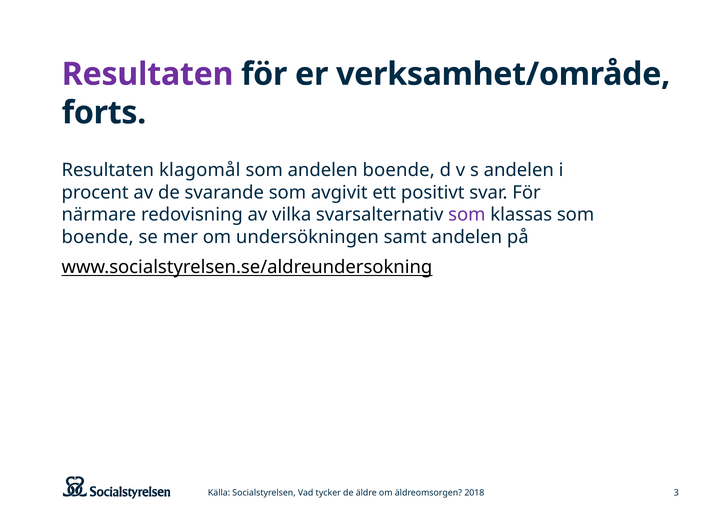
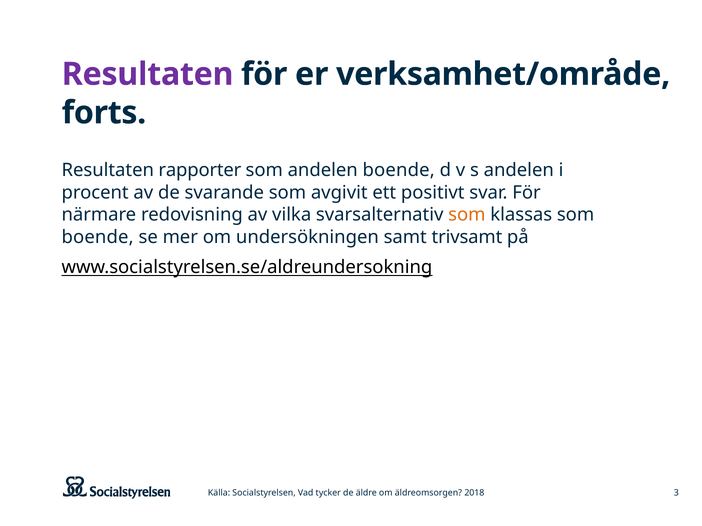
klagomål: klagomål -> rapporter (200, 170)
som colour: purple -> orange (467, 215)
samt andelen: andelen -> trivsamt (467, 237)
